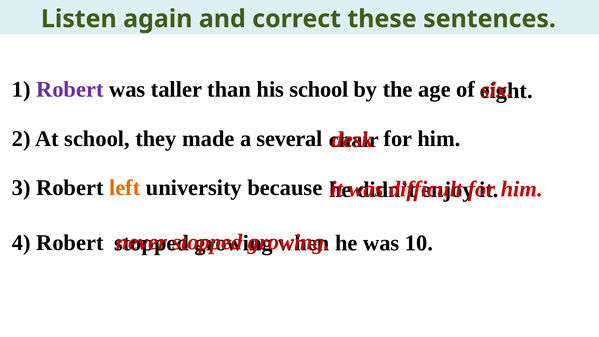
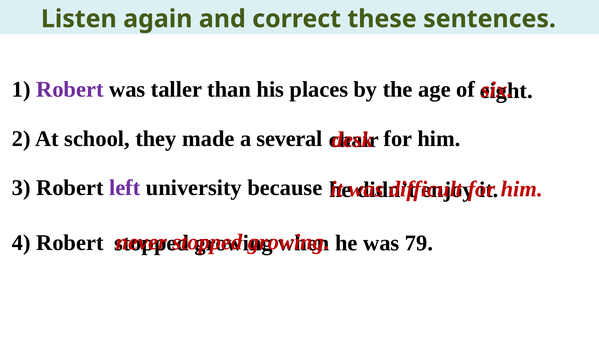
his school: school -> places (319, 90)
left colour: orange -> purple (125, 188)
10: 10 -> 79 (419, 243)
